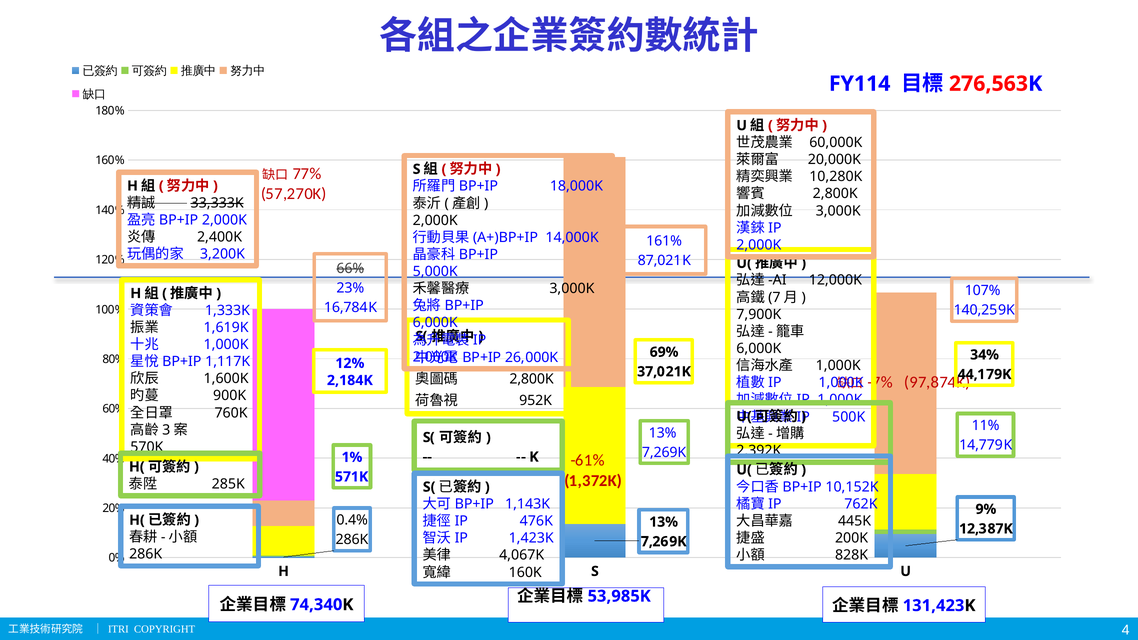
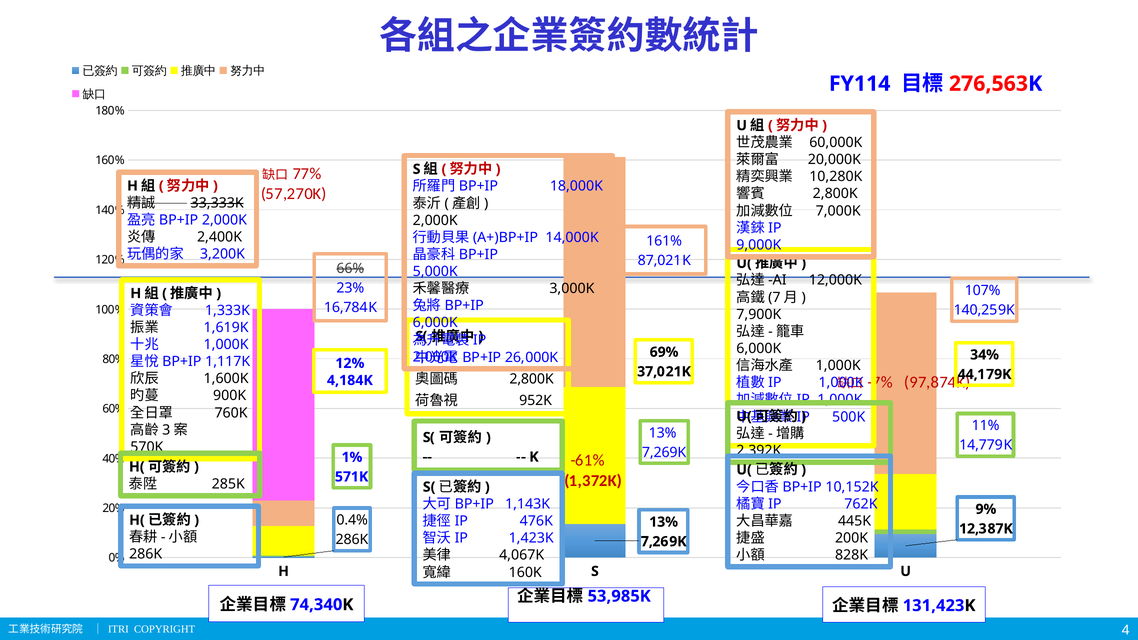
3,000K: 3,000K -> 7,000K (838, 211)
2,000K: 2,000K -> 9,000K (759, 245)
2,184K: 2,184K -> 4,184K (350, 380)
